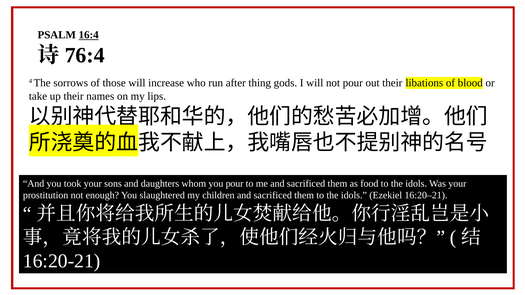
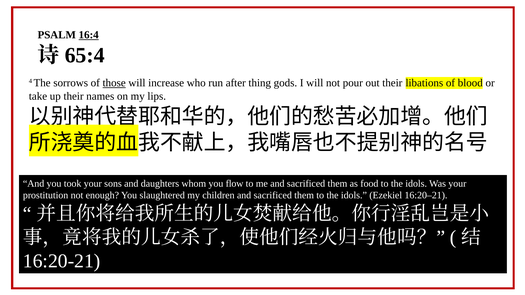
76:4: 76:4 -> 65:4 (85, 55)
those underline: none -> present (114, 83)
you pour: pour -> flow (235, 184)
